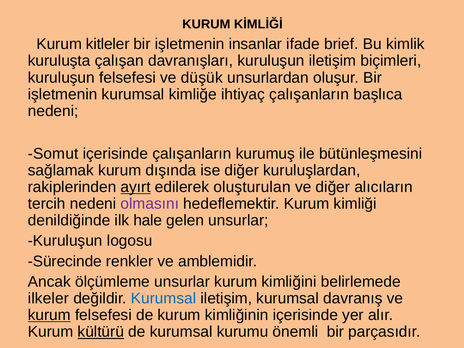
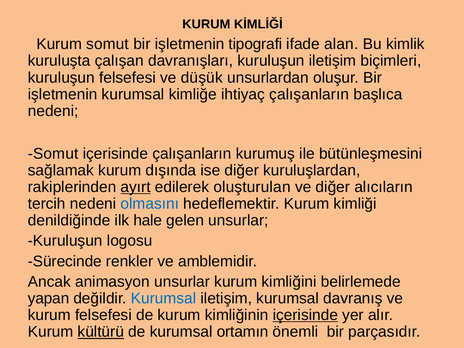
Kurum kitleler: kitleler -> somut (108, 44)
insanlar: insanlar -> tipografi (255, 44)
brief: brief -> alan (341, 44)
olmasını colour: purple -> blue (150, 204)
ölçümleme: ölçümleme -> animasyon (112, 282)
ilkeler: ilkeler -> yapan (49, 298)
kurum underline: present -> none (49, 315)
içerisinde underline: none -> present (305, 315)
kurumu: kurumu -> ortamın (243, 332)
